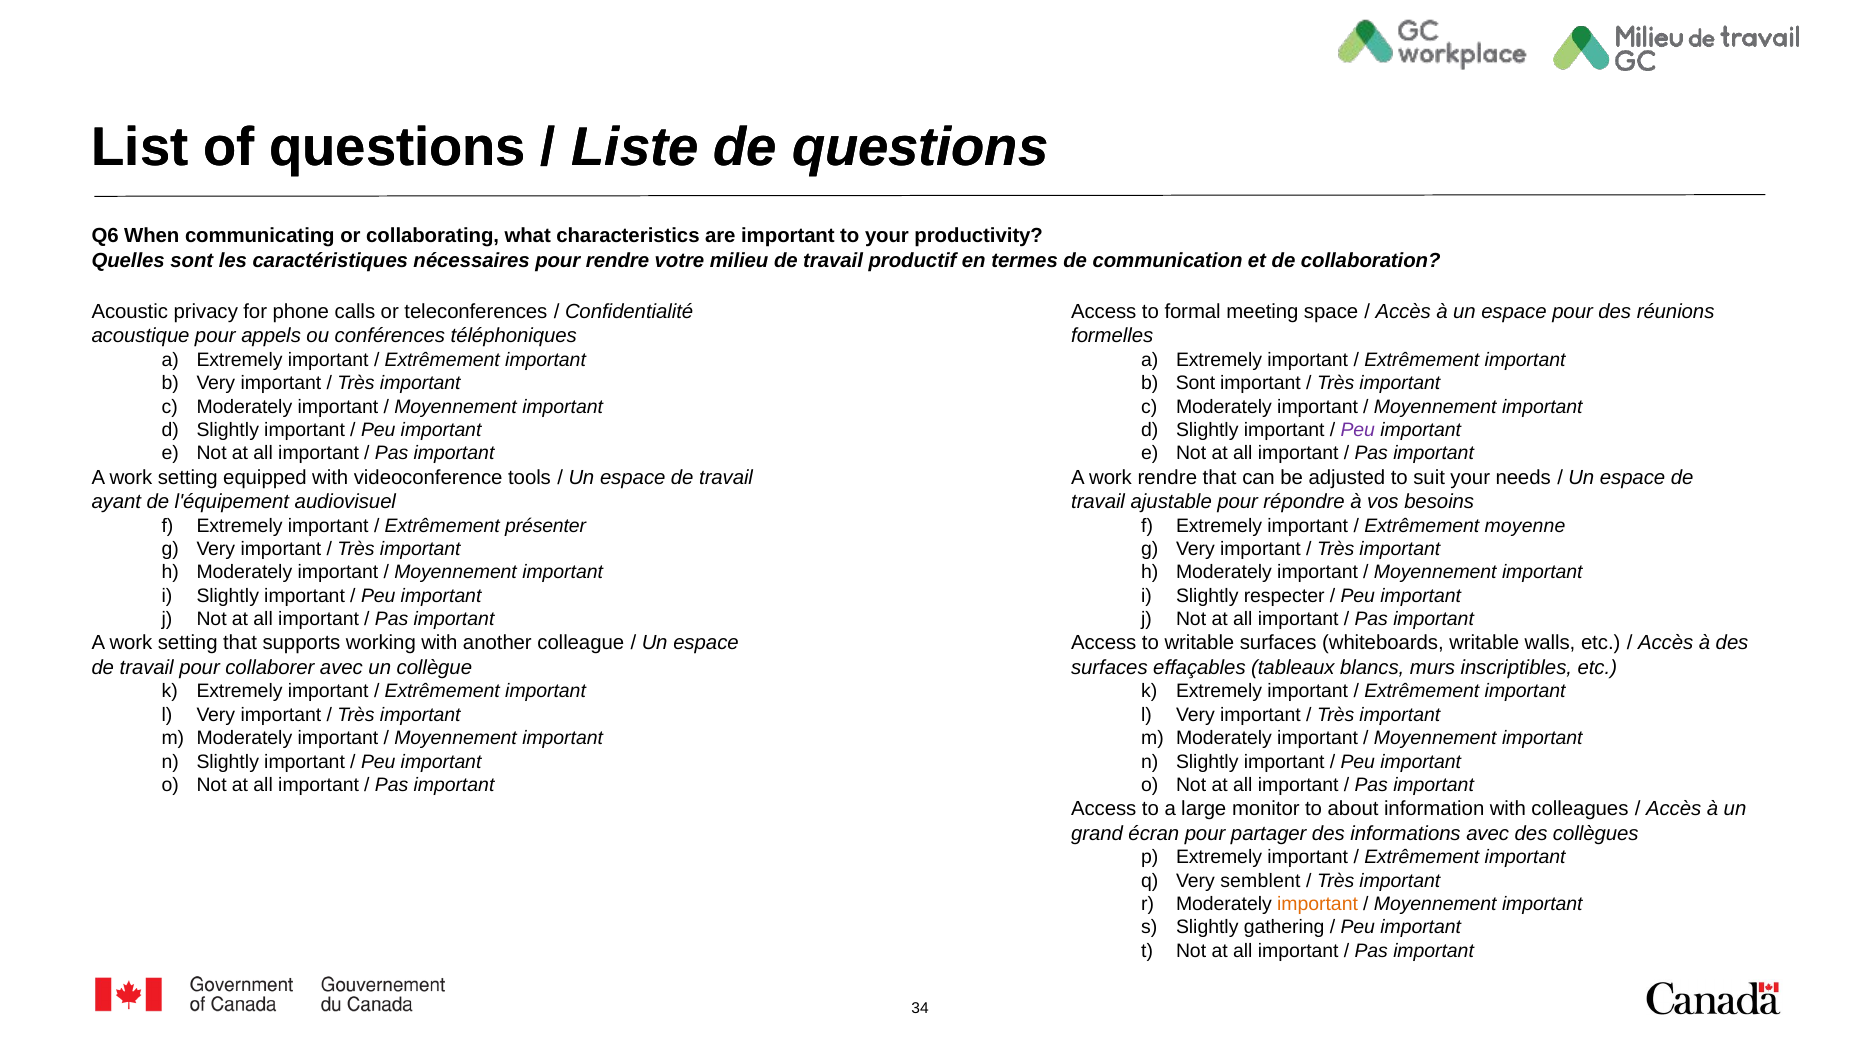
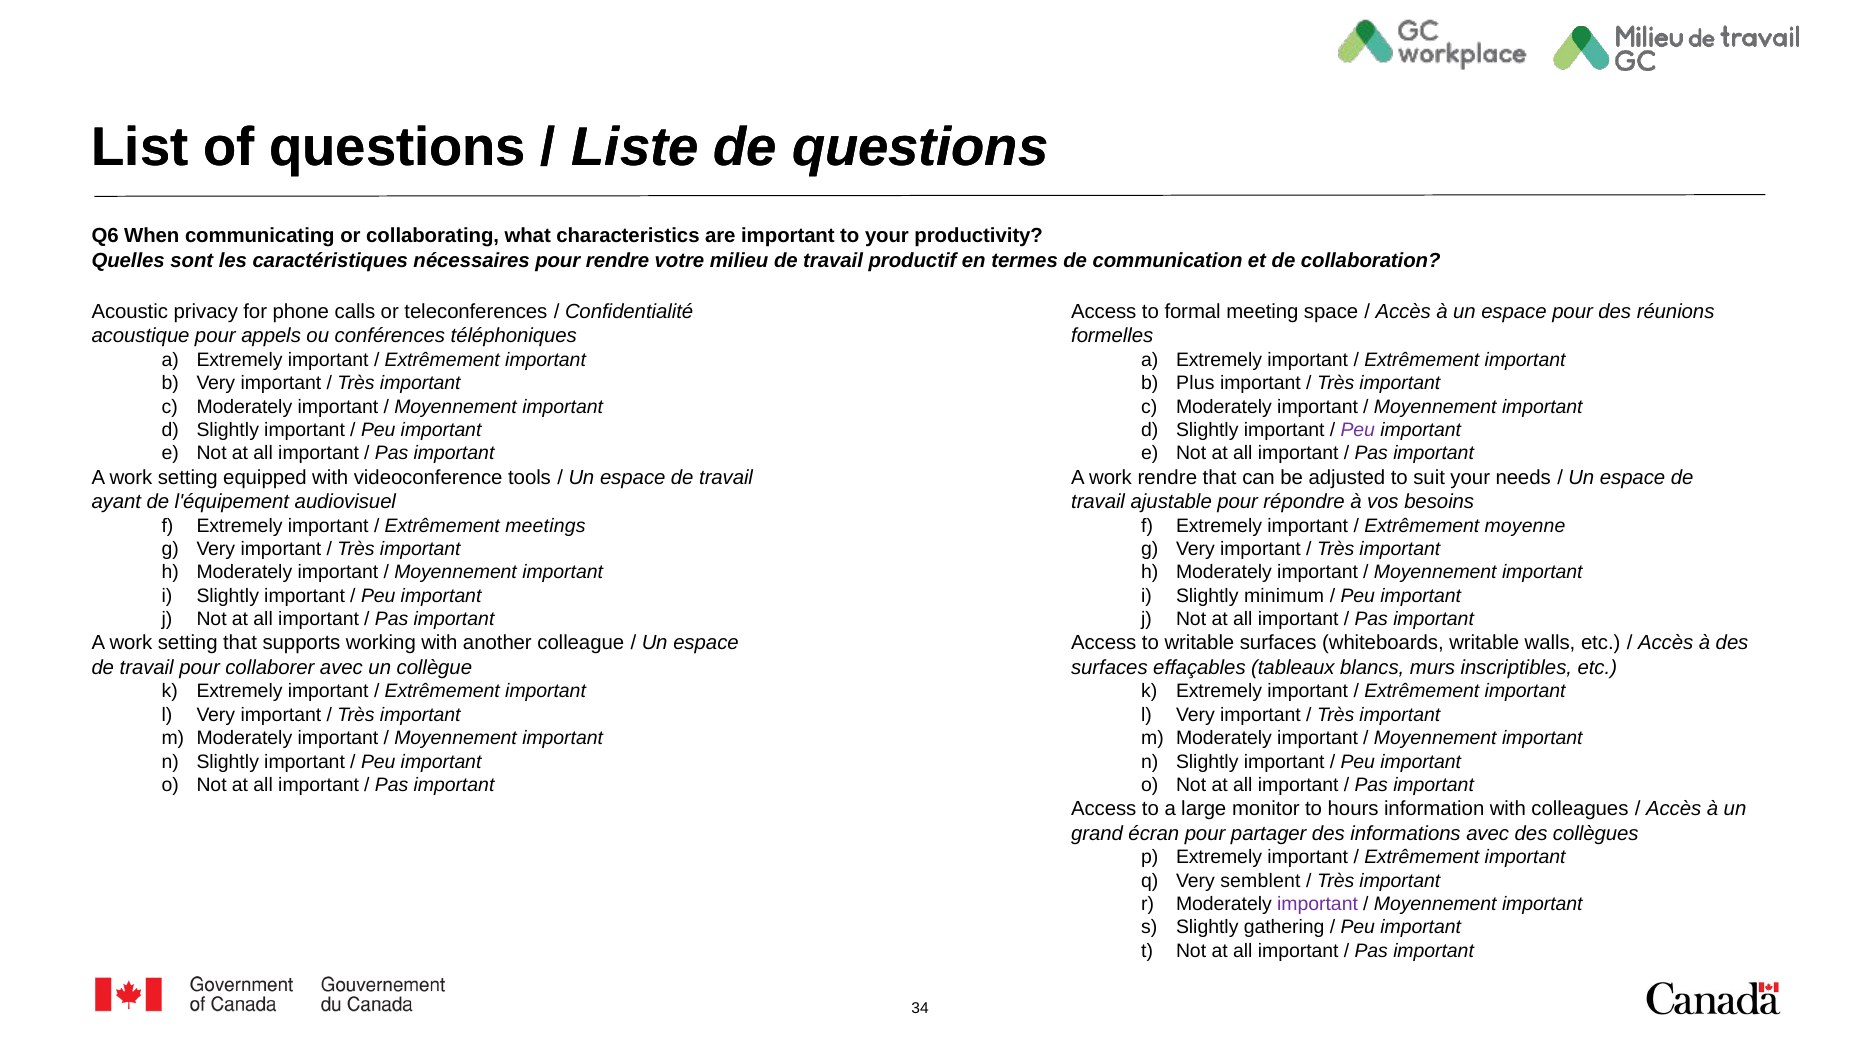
Sont: Sont -> Plus (1195, 383)
présenter: présenter -> meetings (545, 525)
respecter: respecter -> minimum (1284, 596)
about: about -> hours (1353, 809)
important colour: orange -> purple (1318, 904)
